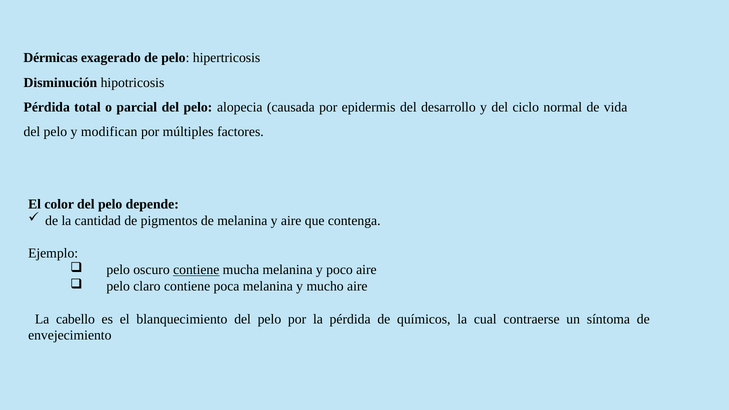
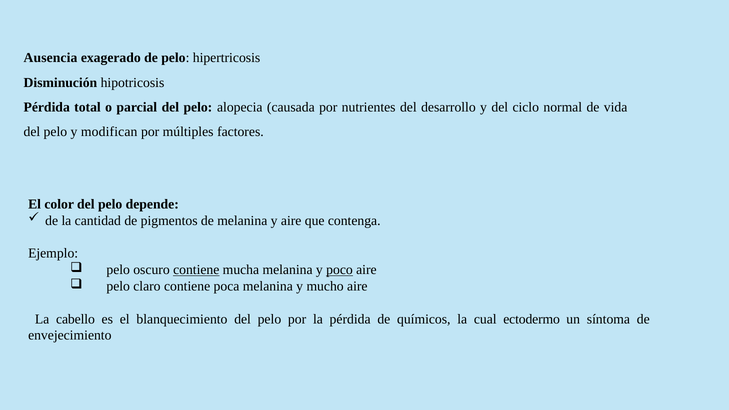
Dérmicas: Dérmicas -> Ausencia (50, 58)
epidermis: epidermis -> nutrientes (369, 107)
poco underline: none -> present (339, 270)
contraerse: contraerse -> ectodermo (532, 319)
